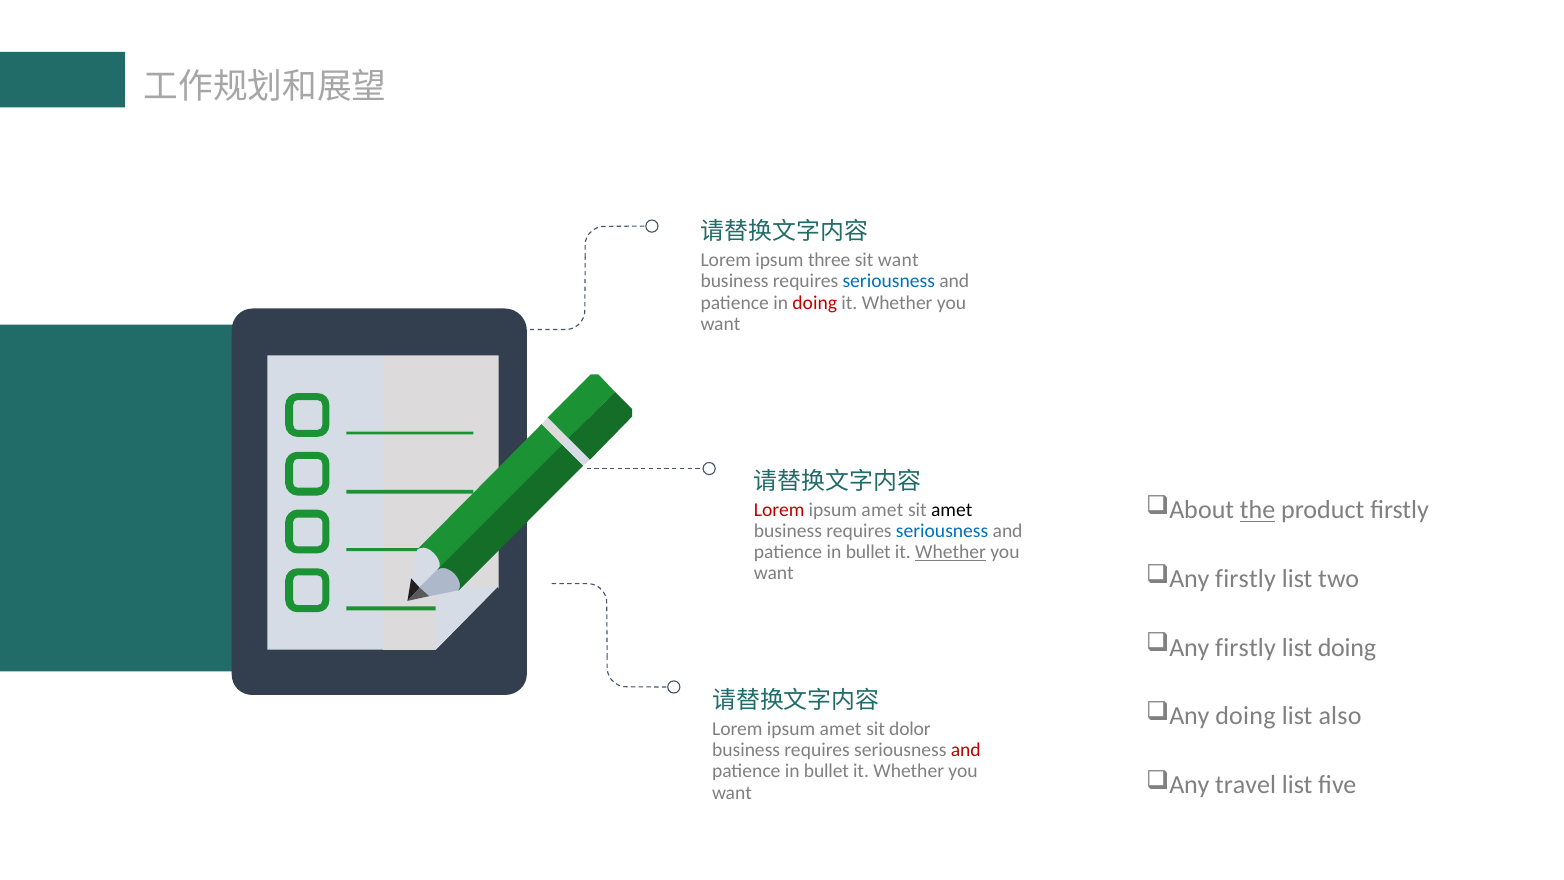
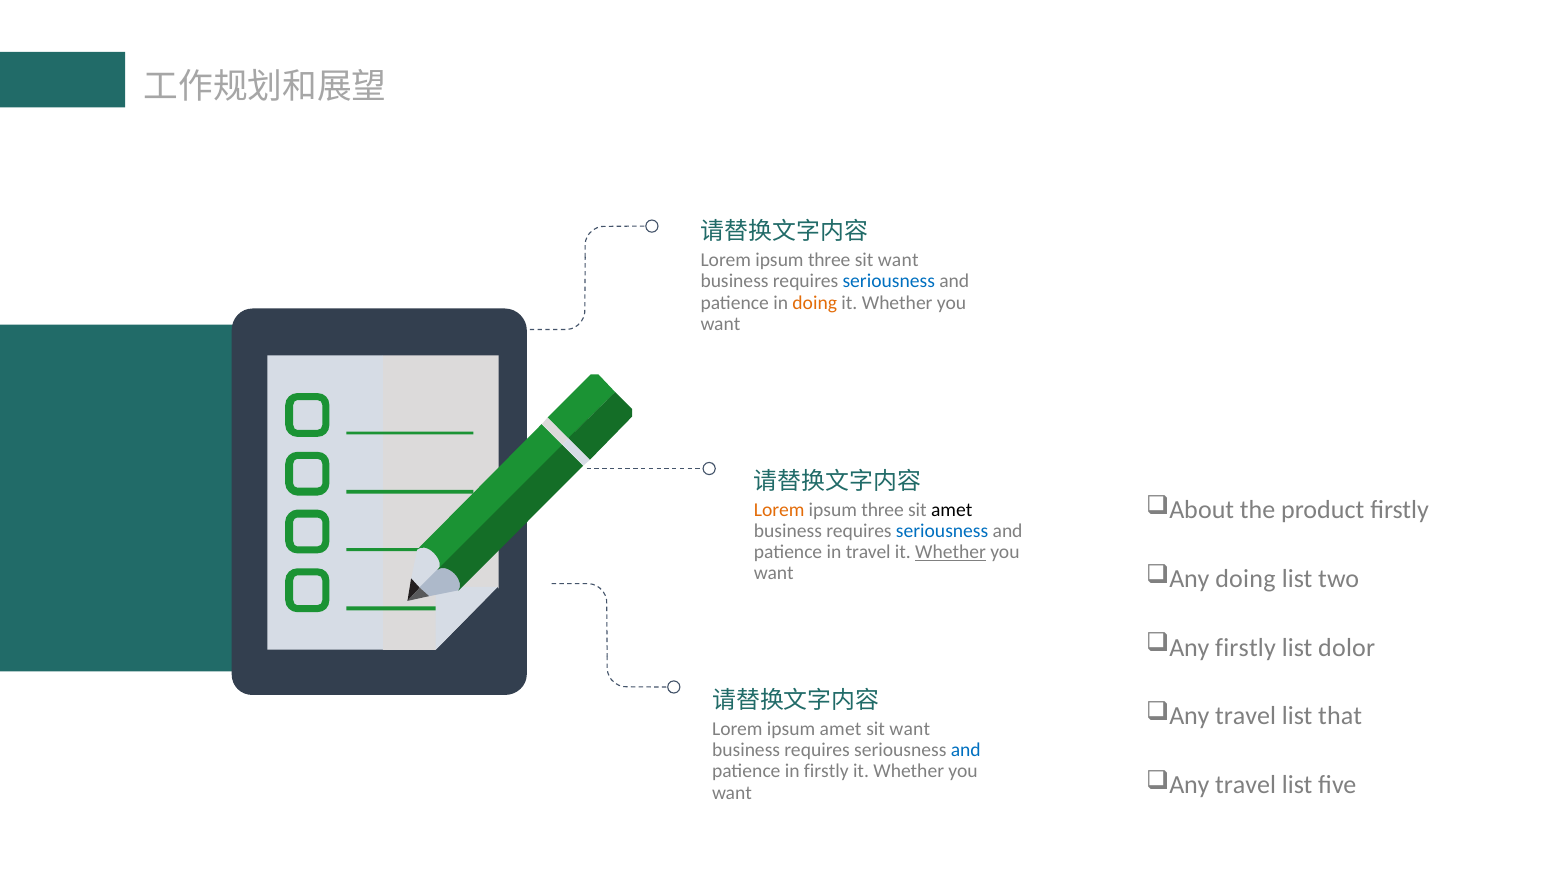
doing colour: red -> orange (815, 303)
the underline: present -> none (1258, 510)
Lorem colour: red -> orange (779, 510)
amet: amet -> three (883, 510)
bullet: bullet -> travel (868, 552)
firstly: firstly -> doing (1245, 579)
list doing: doing -> dolor (1347, 648)
doing: doing -> travel (1246, 716)
also: also -> that (1340, 716)
dolor: dolor -> want (910, 729)
and colour: red -> blue (966, 750)
bullet: bullet -> firstly (826, 772)
